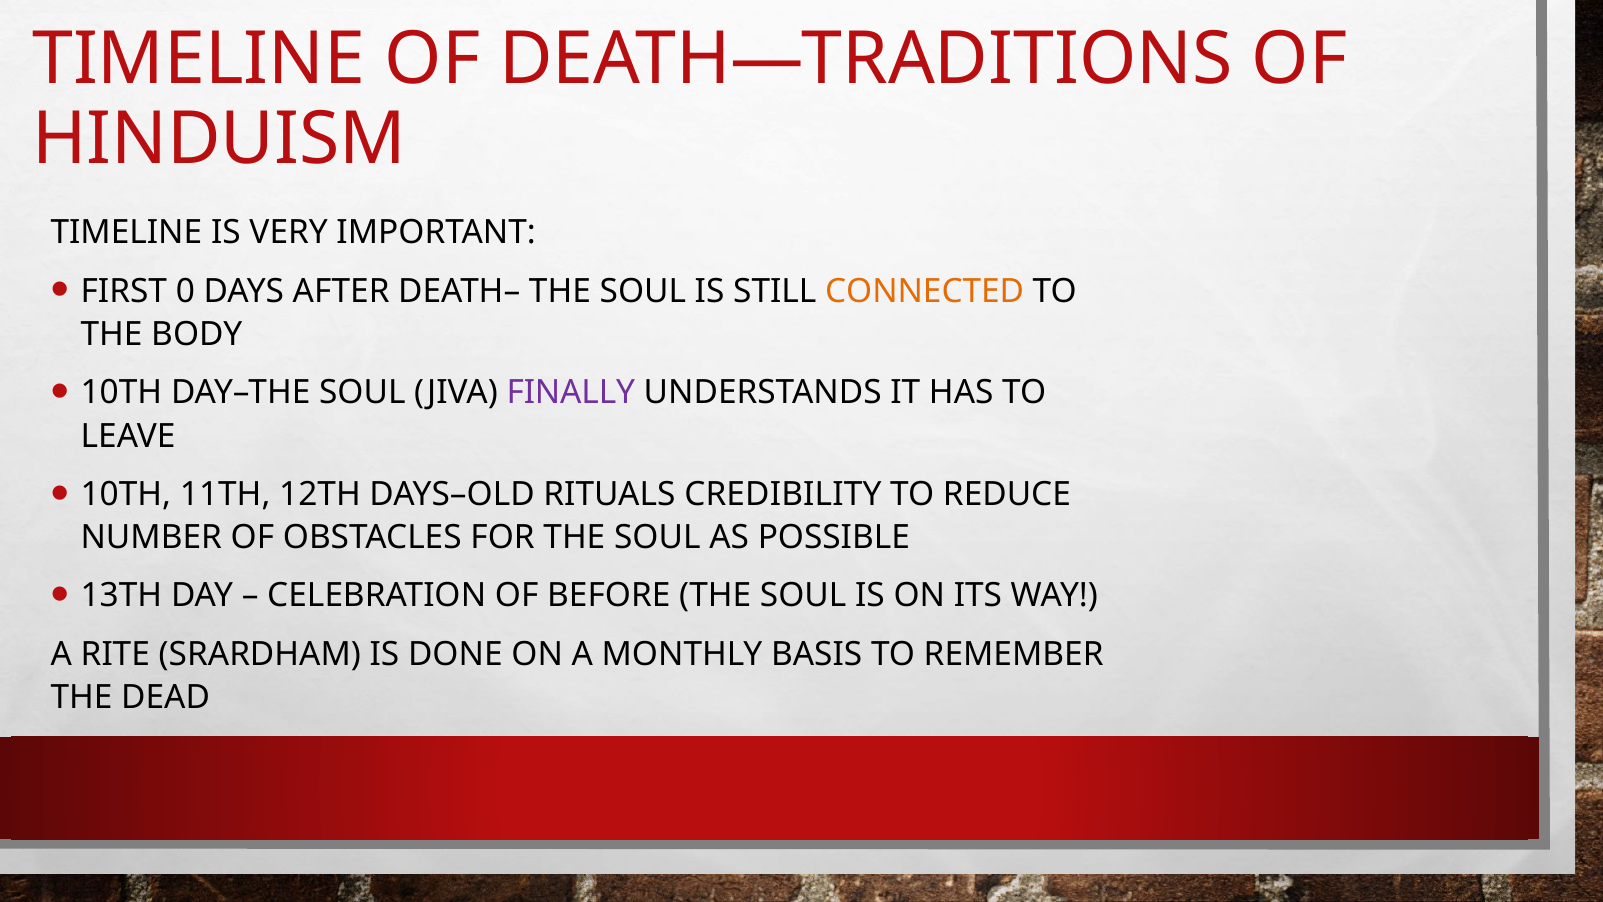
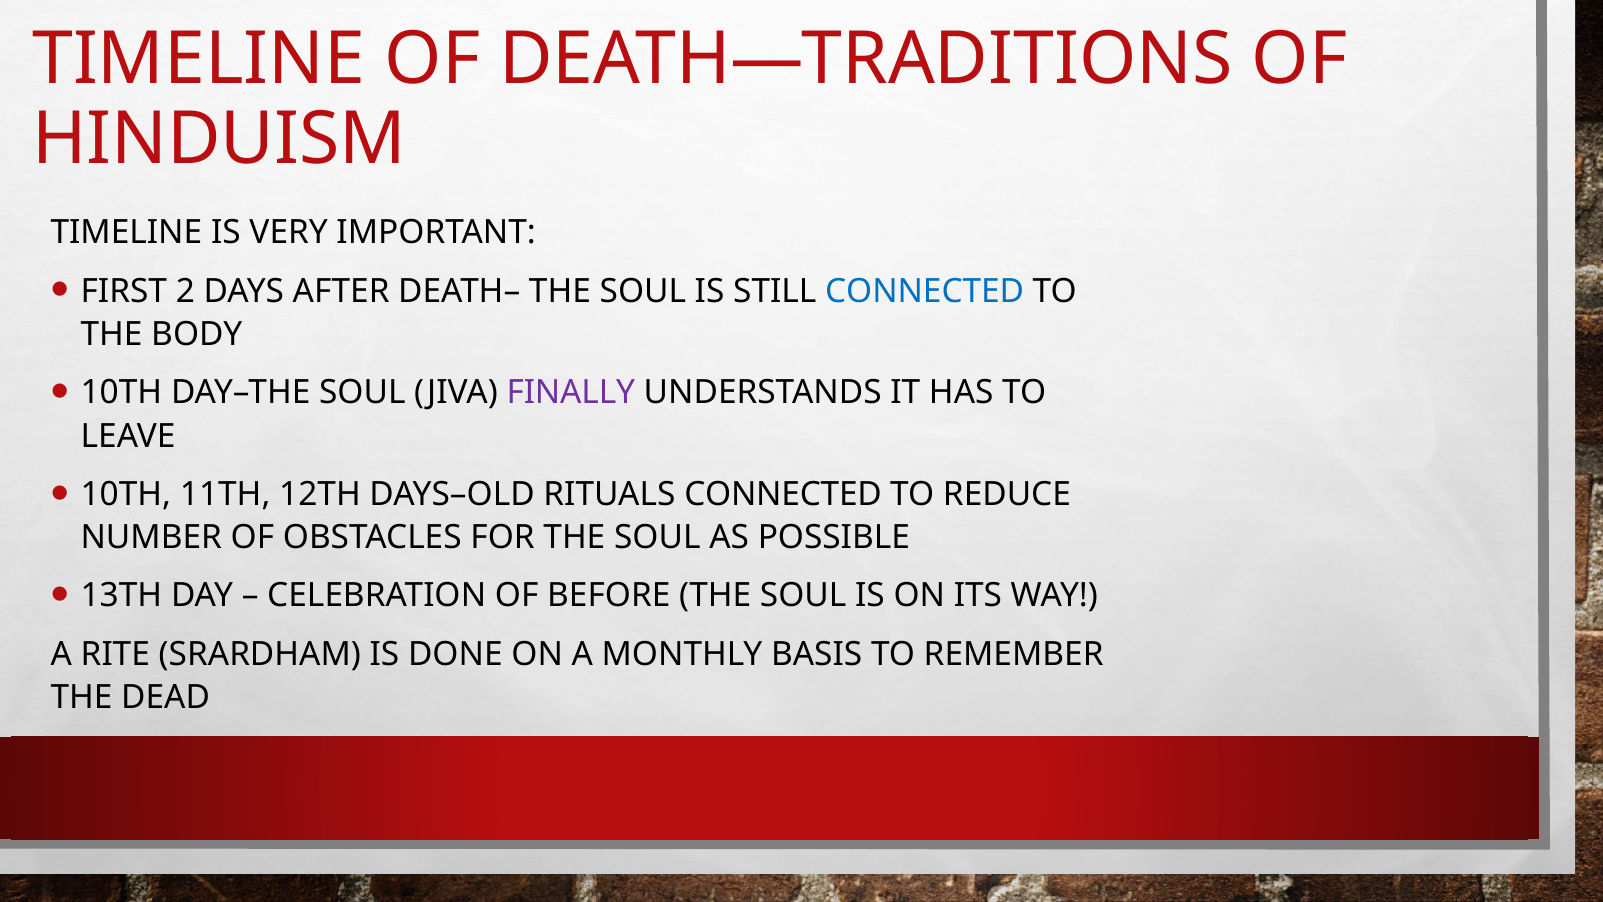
0: 0 -> 2 (185, 291)
CONNECTED colour: orange -> blue (925, 291)
RITUALS CREDIBILITY: CREDIBILITY -> CONNECTED (783, 494)
